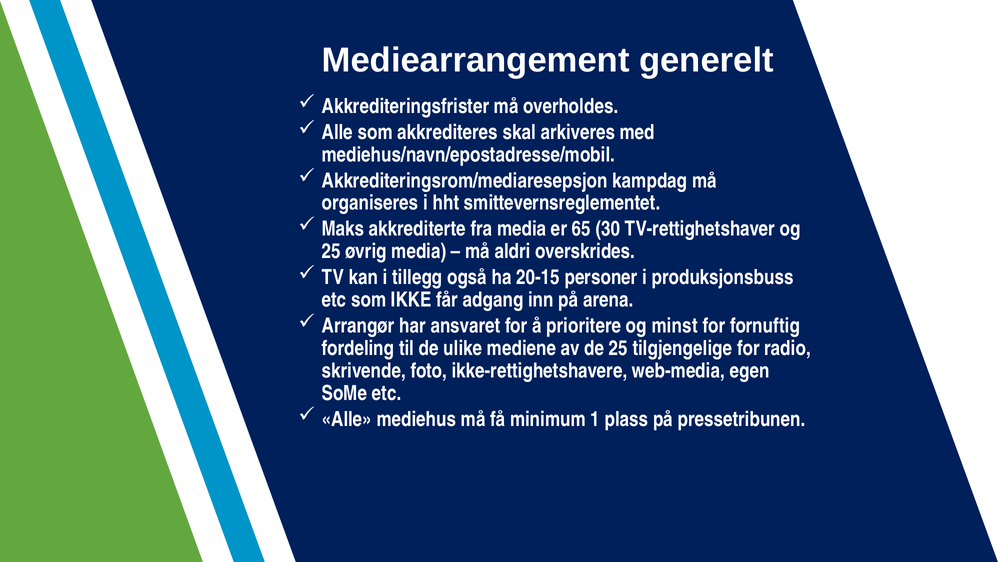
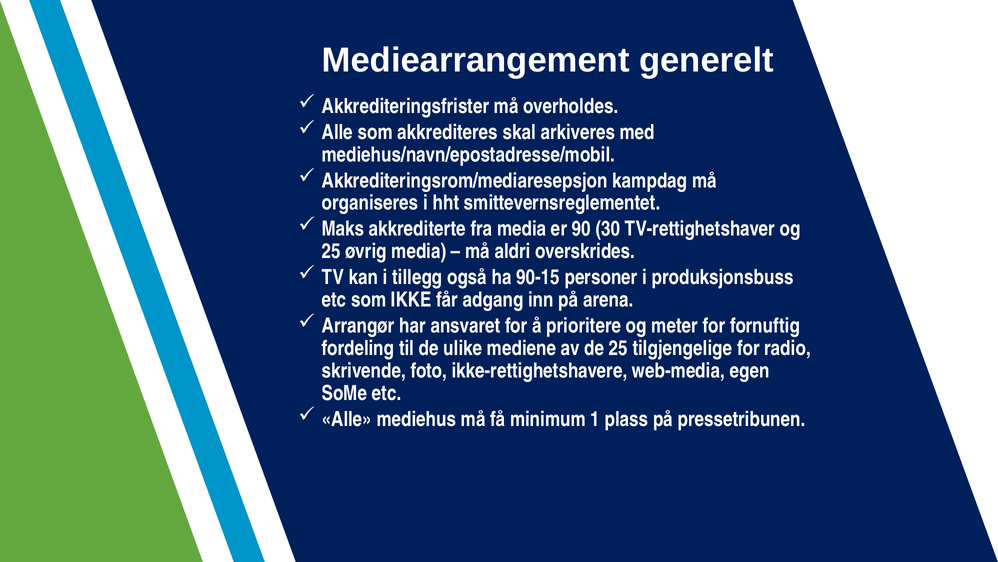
65: 65 -> 90 (581, 229)
20-15: 20-15 -> 90-15 (538, 277)
minst: minst -> meter (675, 325)
